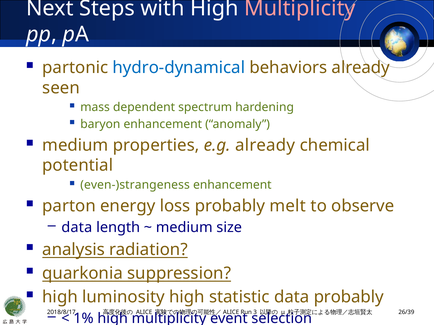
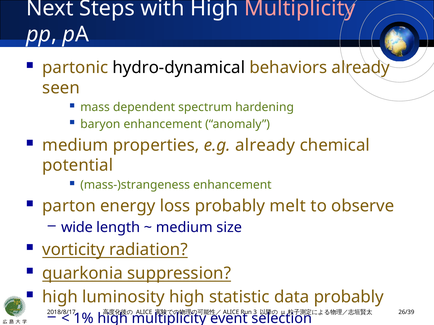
hydro-dynamical colour: blue -> black (179, 68)
even-)strangeness: even-)strangeness -> mass-)strangeness (135, 185)
data: data -> wide (77, 228)
analysis: analysis -> vorticity (74, 250)
